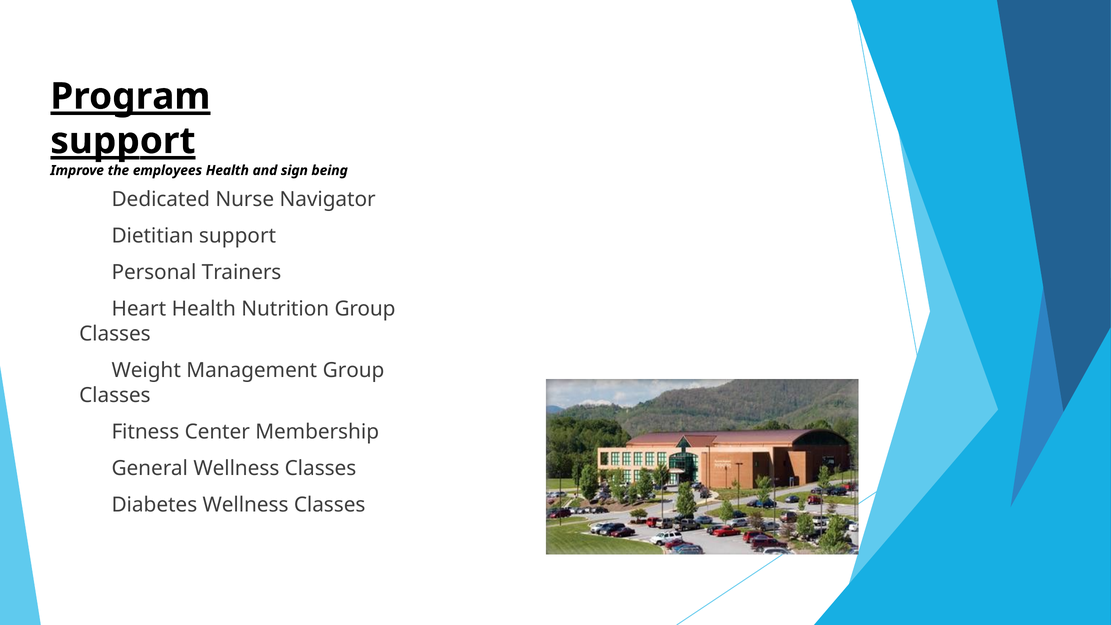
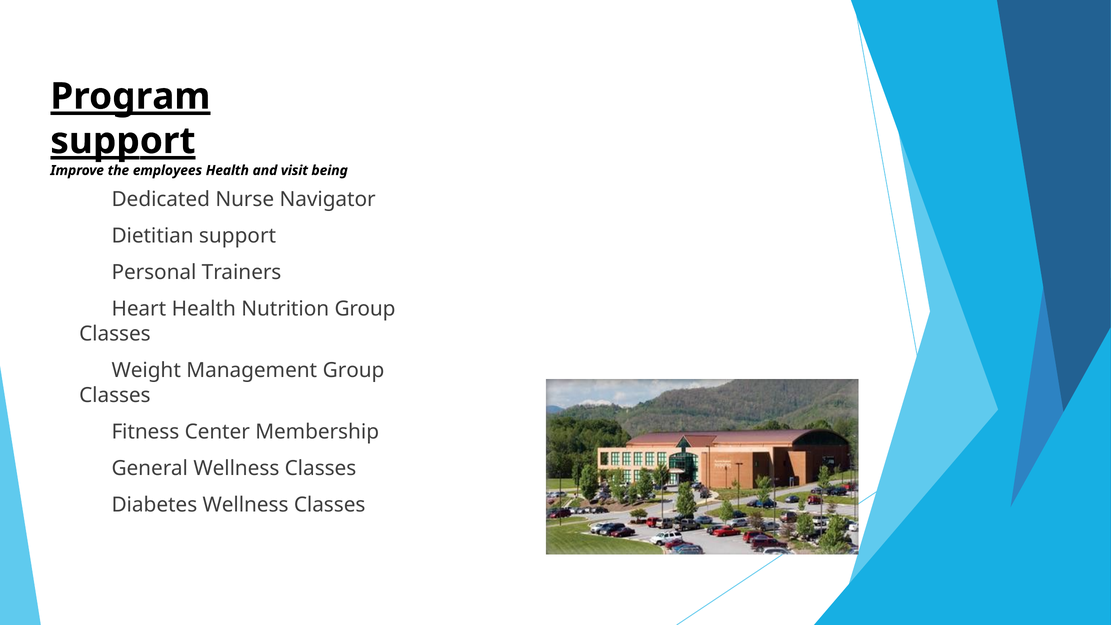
sign: sign -> visit (294, 170)
